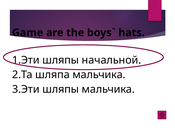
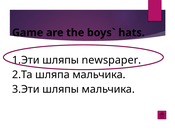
начальной: начальной -> newspaper (111, 60)
